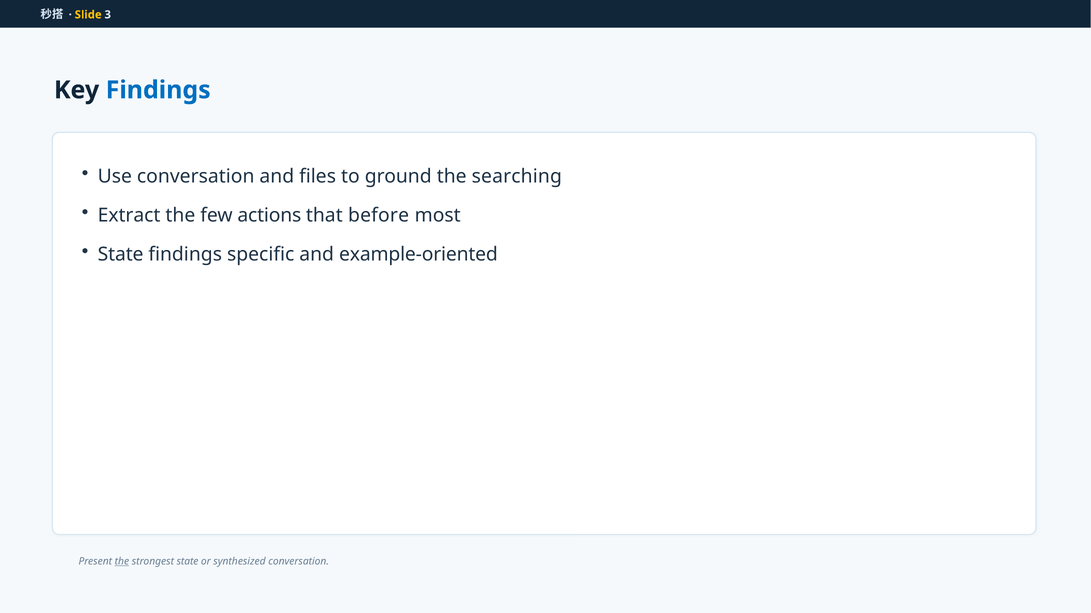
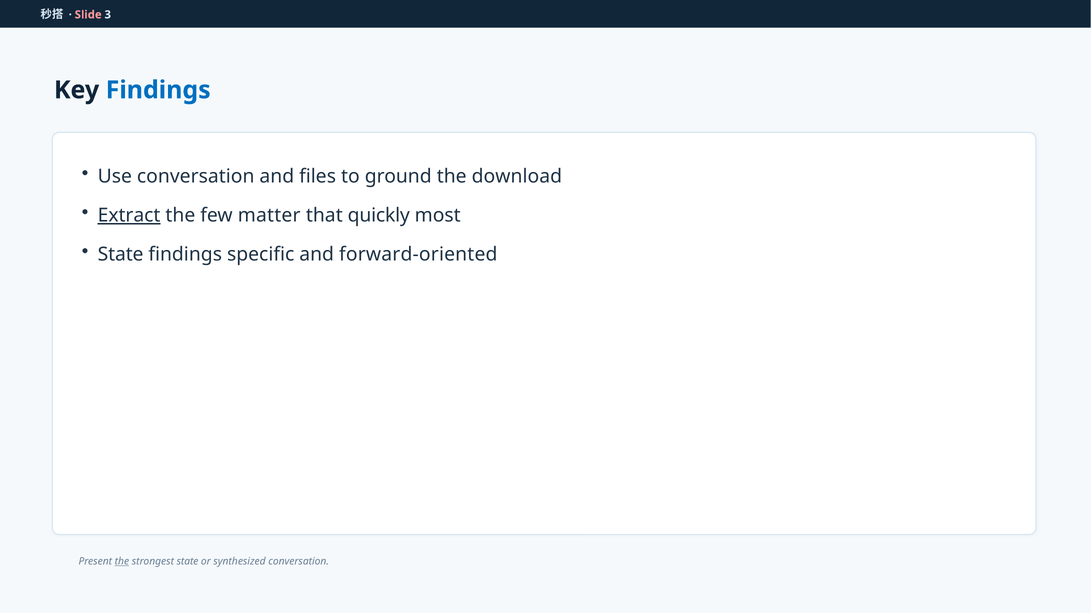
Slide colour: yellow -> pink (88, 15)
searching: searching -> download (517, 177)
Extract underline: none -> present (129, 216)
actions: actions -> matter (269, 216)
before: before -> quickly (379, 216)
example-oriented: example-oriented -> forward-oriented (418, 255)
